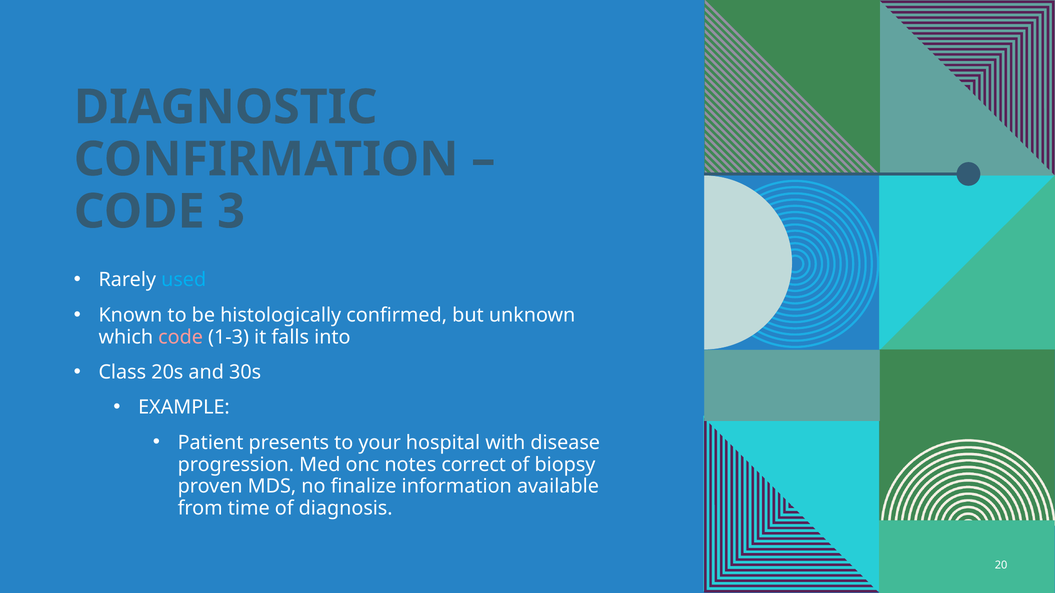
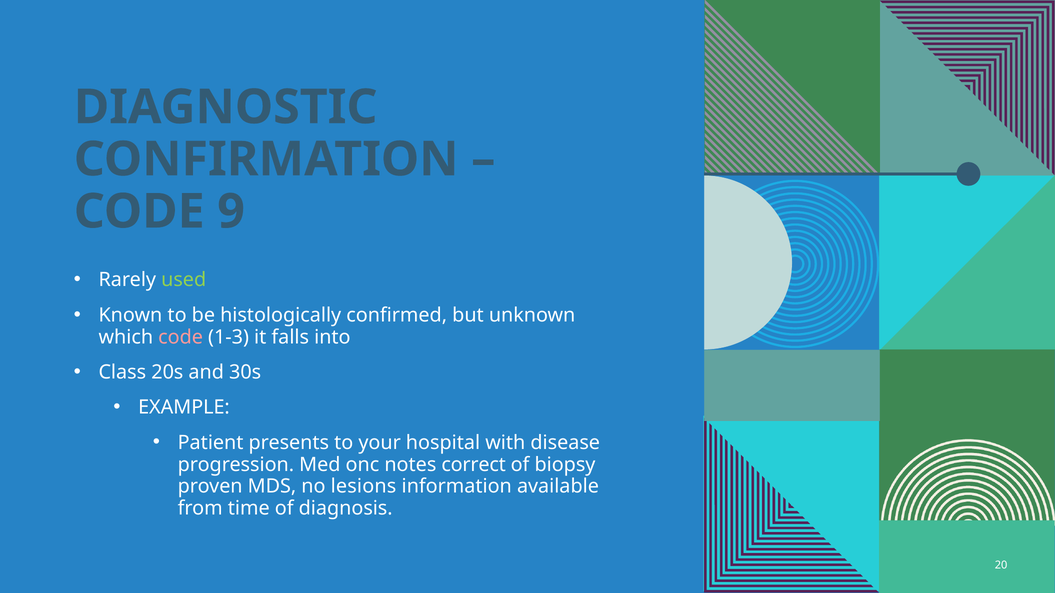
3: 3 -> 9 (231, 212)
used colour: light blue -> light green (184, 280)
finalize: finalize -> lesions (364, 487)
